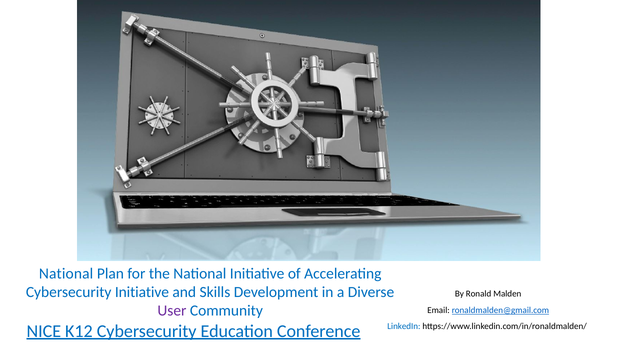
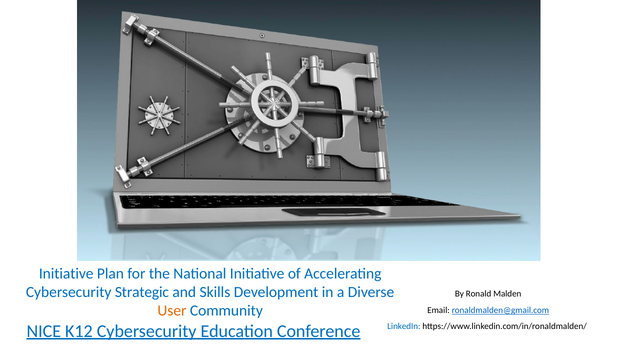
National: National -> Initiative (66, 273)
Cybersecurity Initiative: Initiative -> Strategic (142, 292)
User colour: purple -> orange (172, 310)
